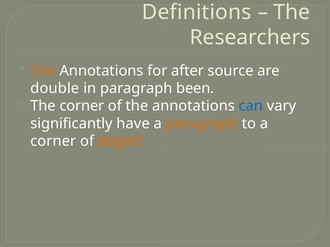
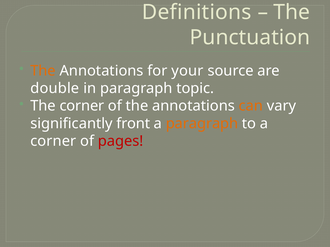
Researchers: Researchers -> Punctuation (250, 38)
after: after -> your (187, 71)
been: been -> topic (195, 88)
can colour: blue -> orange (251, 106)
have: have -> front (133, 124)
pages colour: orange -> red (121, 141)
